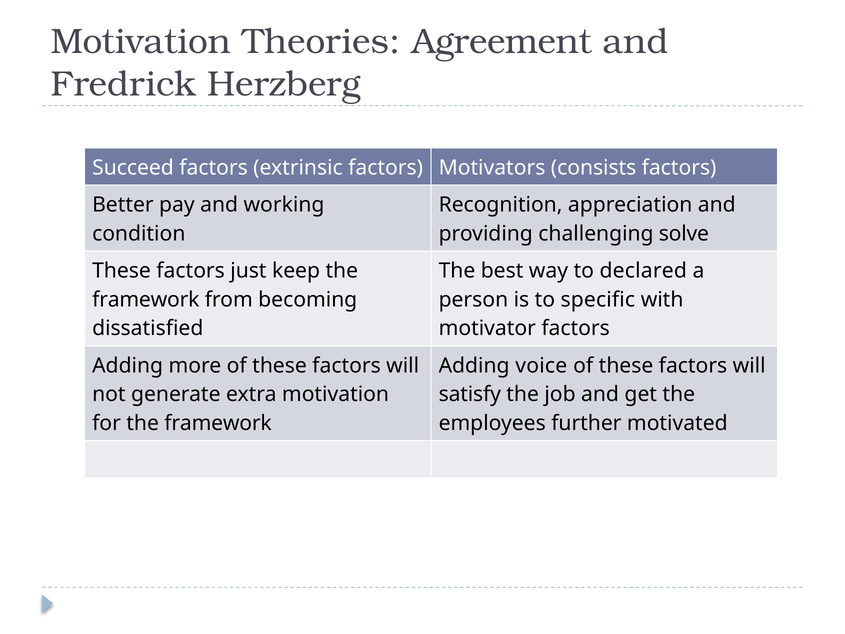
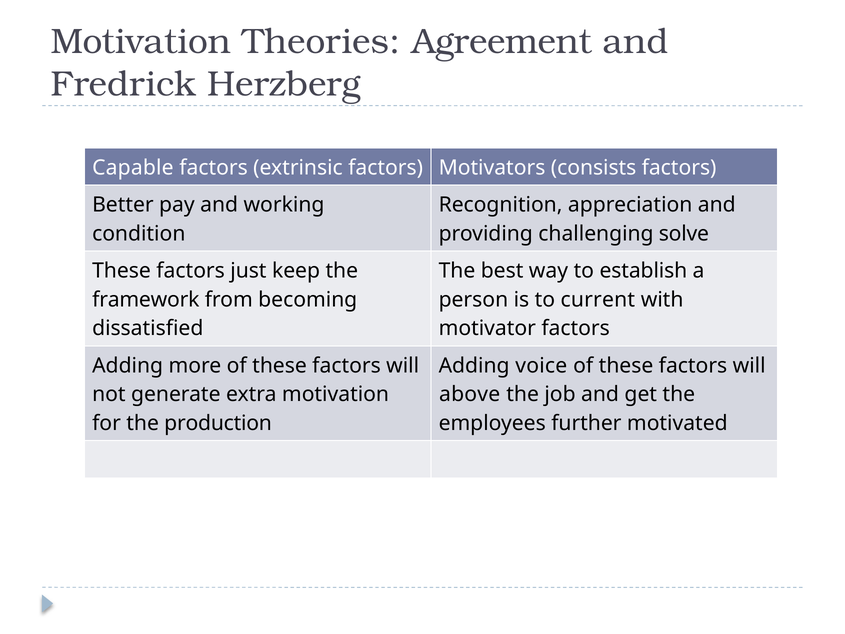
Succeed: Succeed -> Capable (133, 168)
declared: declared -> establish (643, 271)
specific: specific -> current (598, 300)
satisfy: satisfy -> above (470, 394)
for the framework: framework -> production (218, 423)
